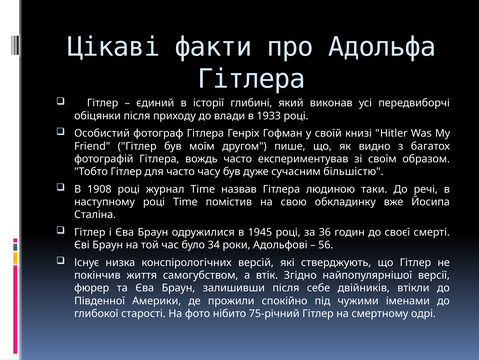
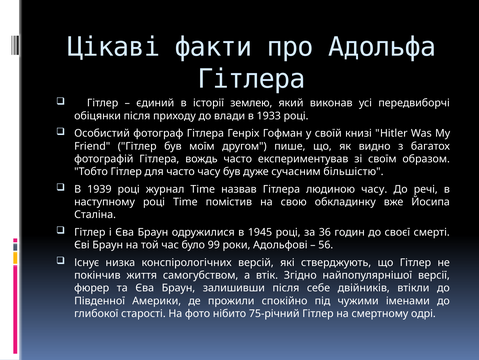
глибині: глибині -> землею (251, 103)
1908: 1908 -> 1939 (99, 189)
людиною таки: таки -> часу (374, 189)
34: 34 -> 99 (214, 245)
